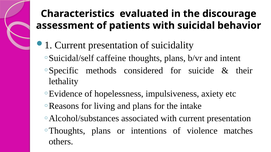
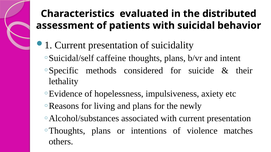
discourage: discourage -> distributed (229, 14)
intake: intake -> newly (191, 106)
